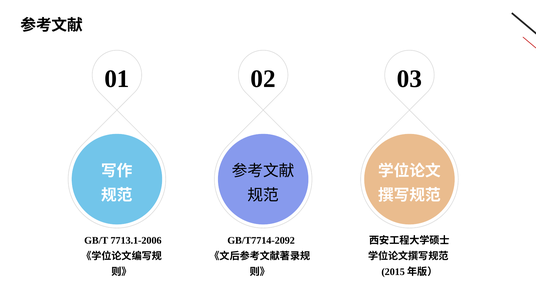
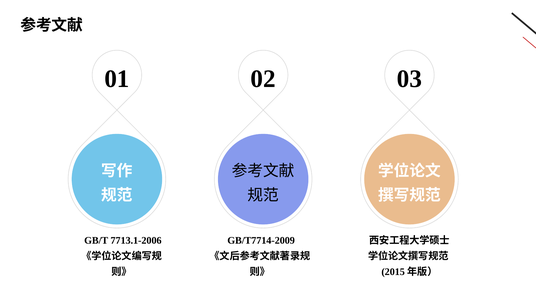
GB/T7714-2092: GB/T7714-2092 -> GB/T7714-2009 (261, 240)
